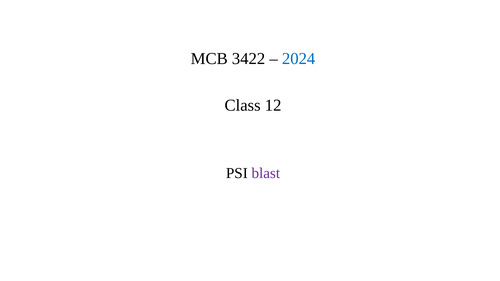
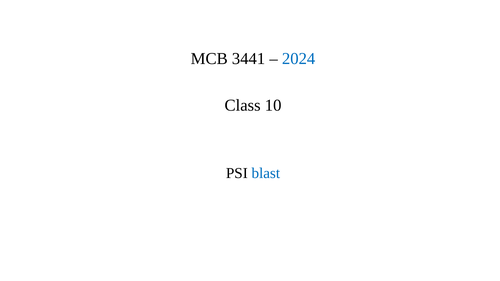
3422: 3422 -> 3441 (249, 59)
12: 12 -> 10 (273, 105)
blast colour: purple -> blue (266, 173)
